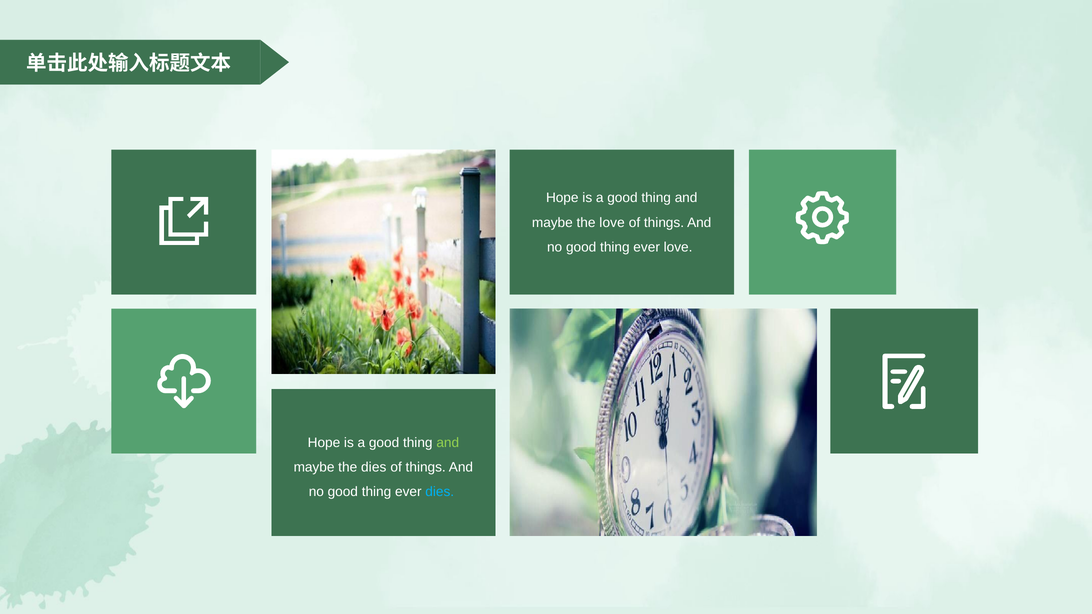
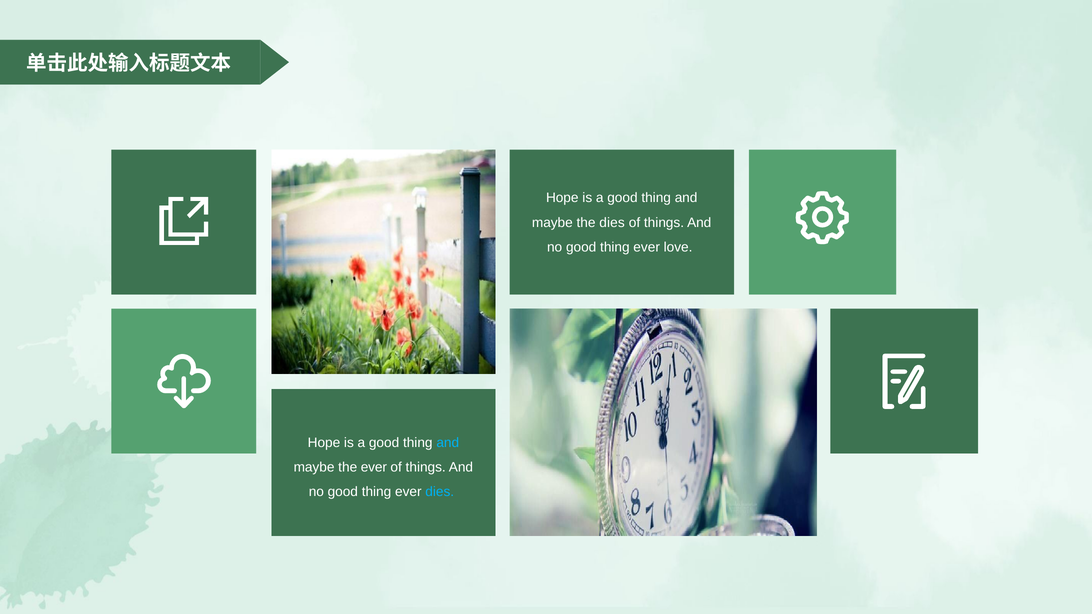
the love: love -> dies (612, 223)
and colour: light green -> light blue (448, 443)
the dies: dies -> ever (374, 467)
